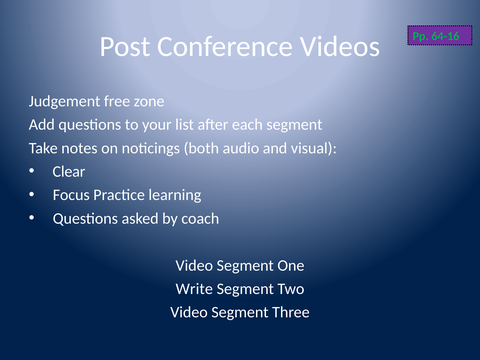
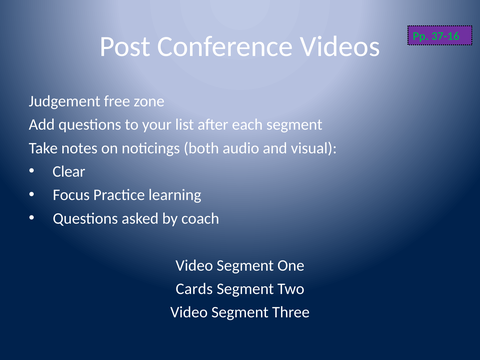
64-16: 64-16 -> 37-16 (445, 36)
Write: Write -> Cards (194, 289)
